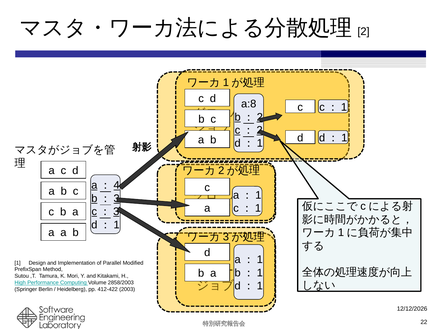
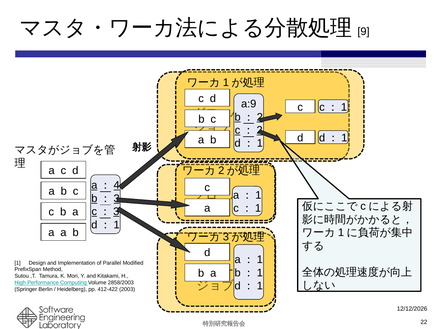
2: 2 -> 9 (363, 31)
a:8: a:8 -> a:9 (249, 104)
